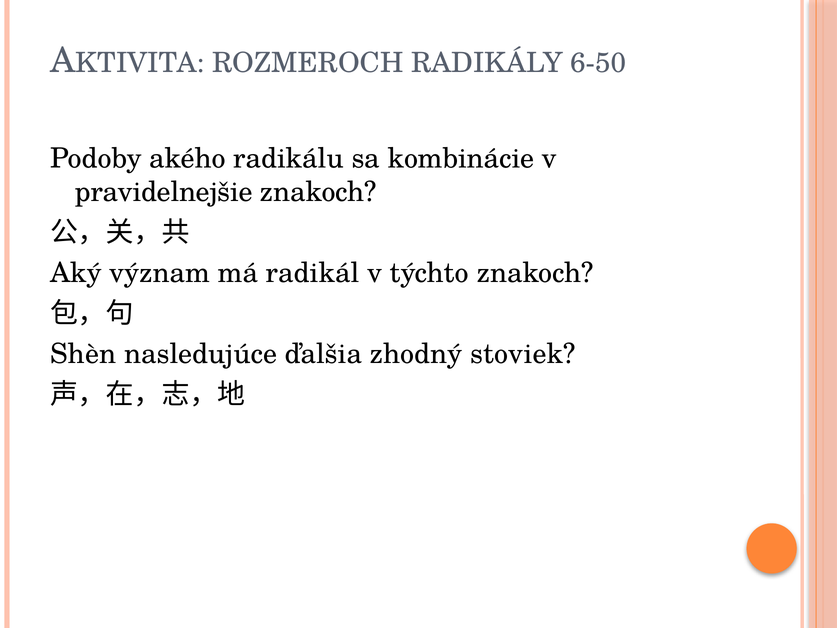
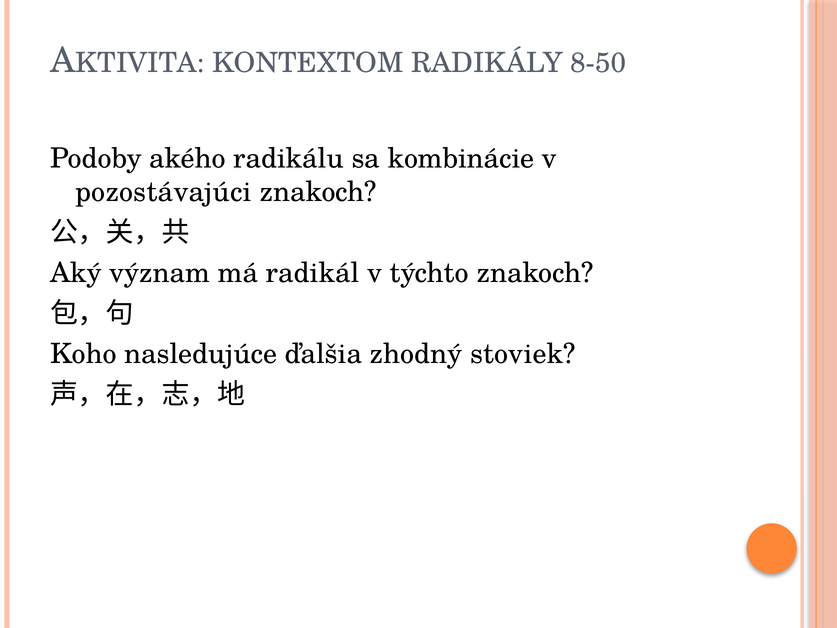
ROZMEROCH: ROZMEROCH -> KONTEXTOM (308, 63)
6-50: 6-50 -> 8-50 (598, 63)
pravidelnejšie: pravidelnejšie -> pozostávajúci (163, 192)
Shèn: Shèn -> Koho (83, 354)
